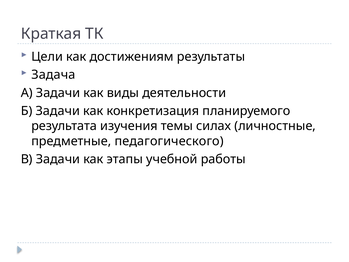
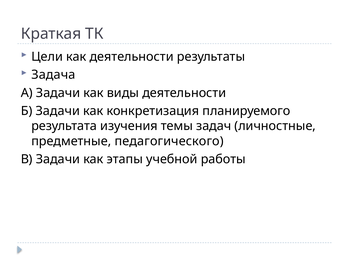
как достижениям: достижениям -> деятельности (132, 57)
силах: силах -> задач (214, 126)
